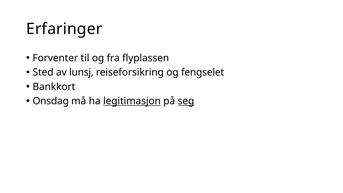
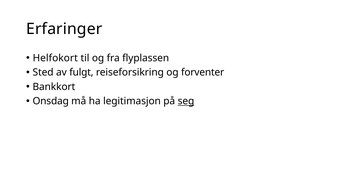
Forventer: Forventer -> Helfokort (55, 58)
lunsj: lunsj -> fulgt (81, 72)
fengselet: fengselet -> forventer (203, 72)
legitimasjon underline: present -> none (132, 101)
